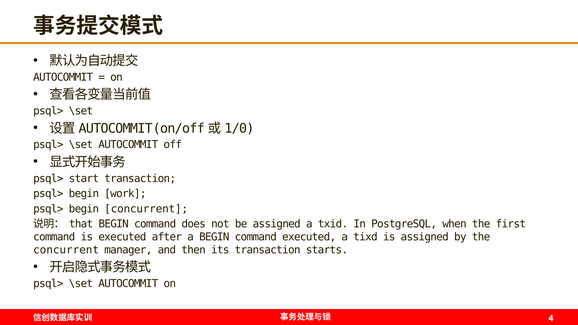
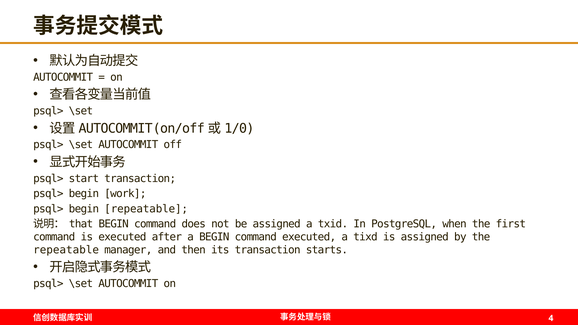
begin concurrent: concurrent -> repeatable (146, 209)
concurrent: concurrent -> repeatable (66, 250)
